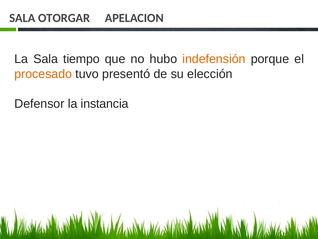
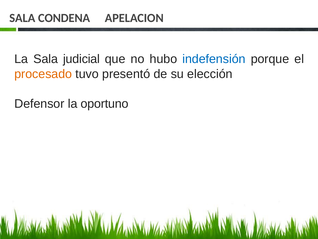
OTORGAR: OTORGAR -> CONDENA (64, 18)
tiempo: tiempo -> judicial (81, 59)
indefensión colour: orange -> blue (214, 59)
instancia: instancia -> oportuno (105, 104)
